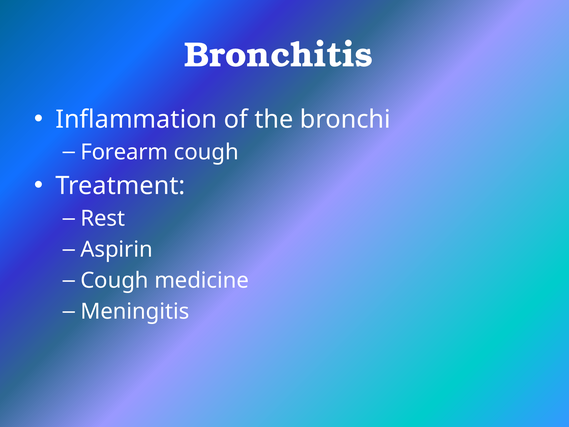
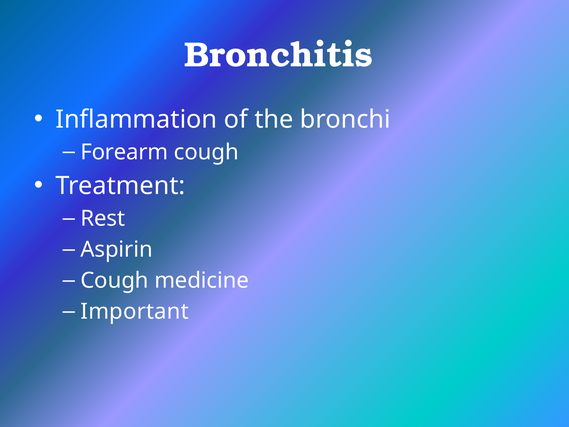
Meningitis: Meningitis -> Important (135, 311)
